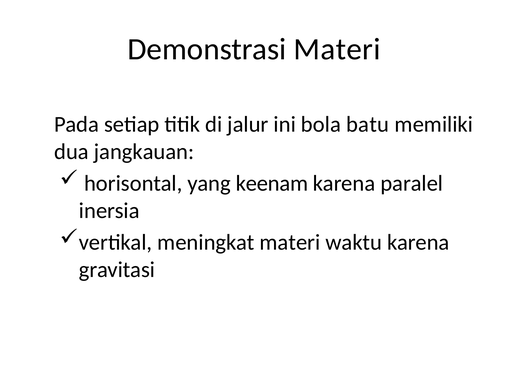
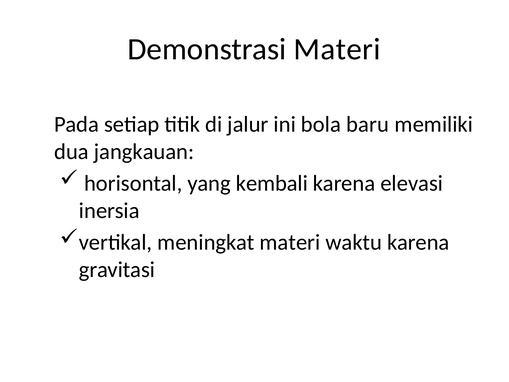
batu: batu -> baru (368, 124)
keenam: keenam -> kembali (272, 183)
paralel: paralel -> elevasi (412, 183)
